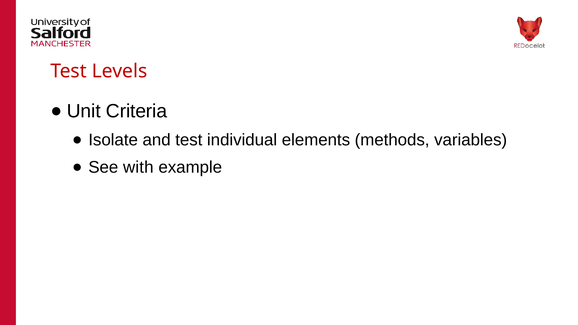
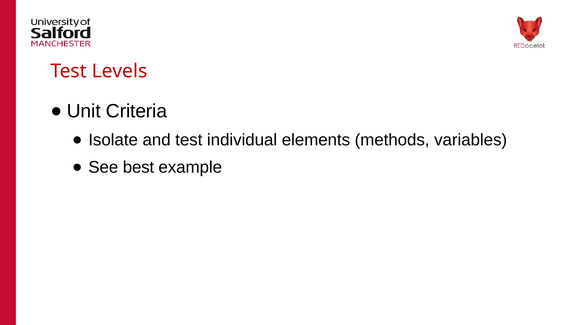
with: with -> best (138, 167)
